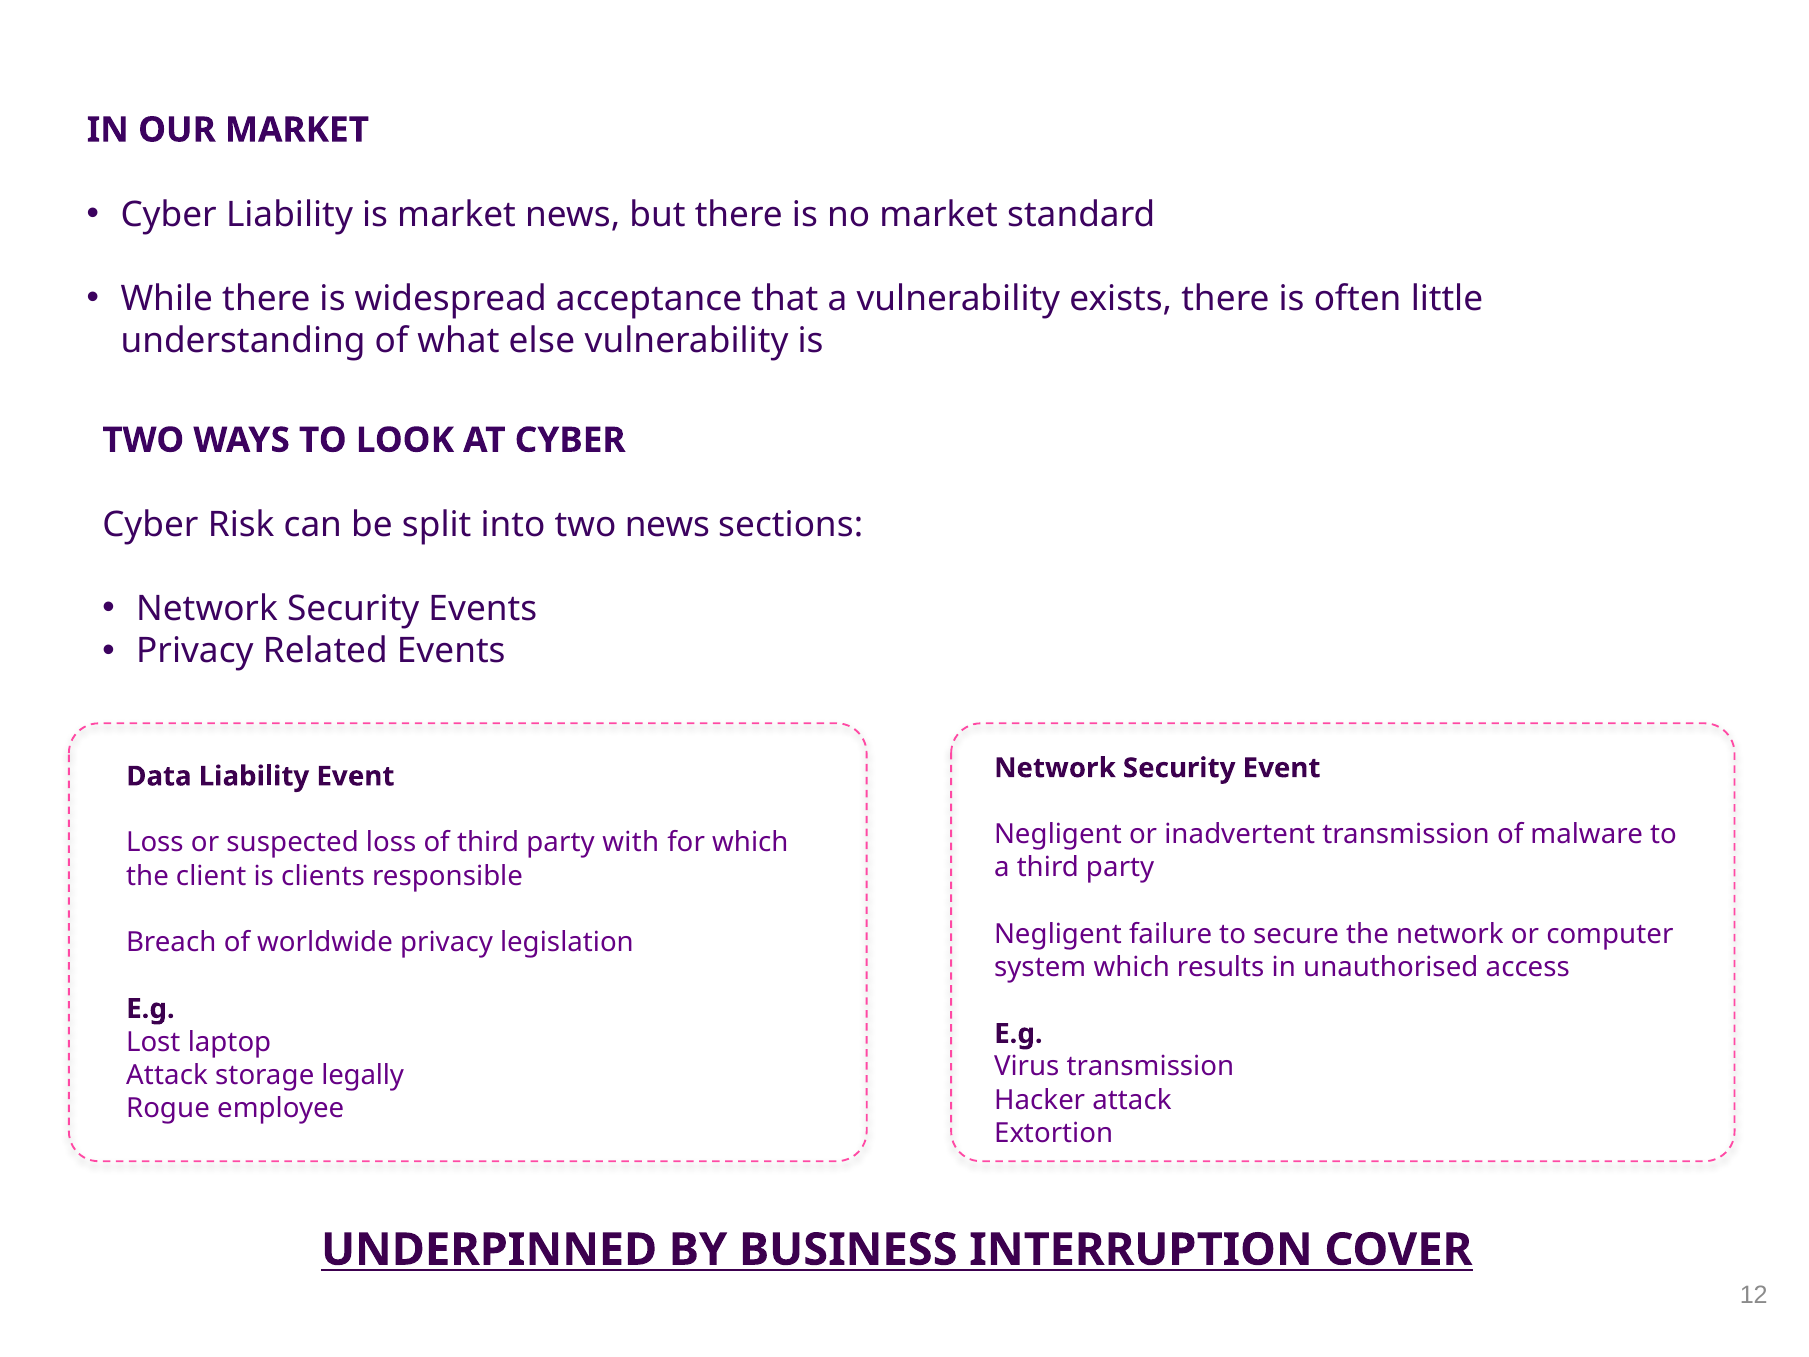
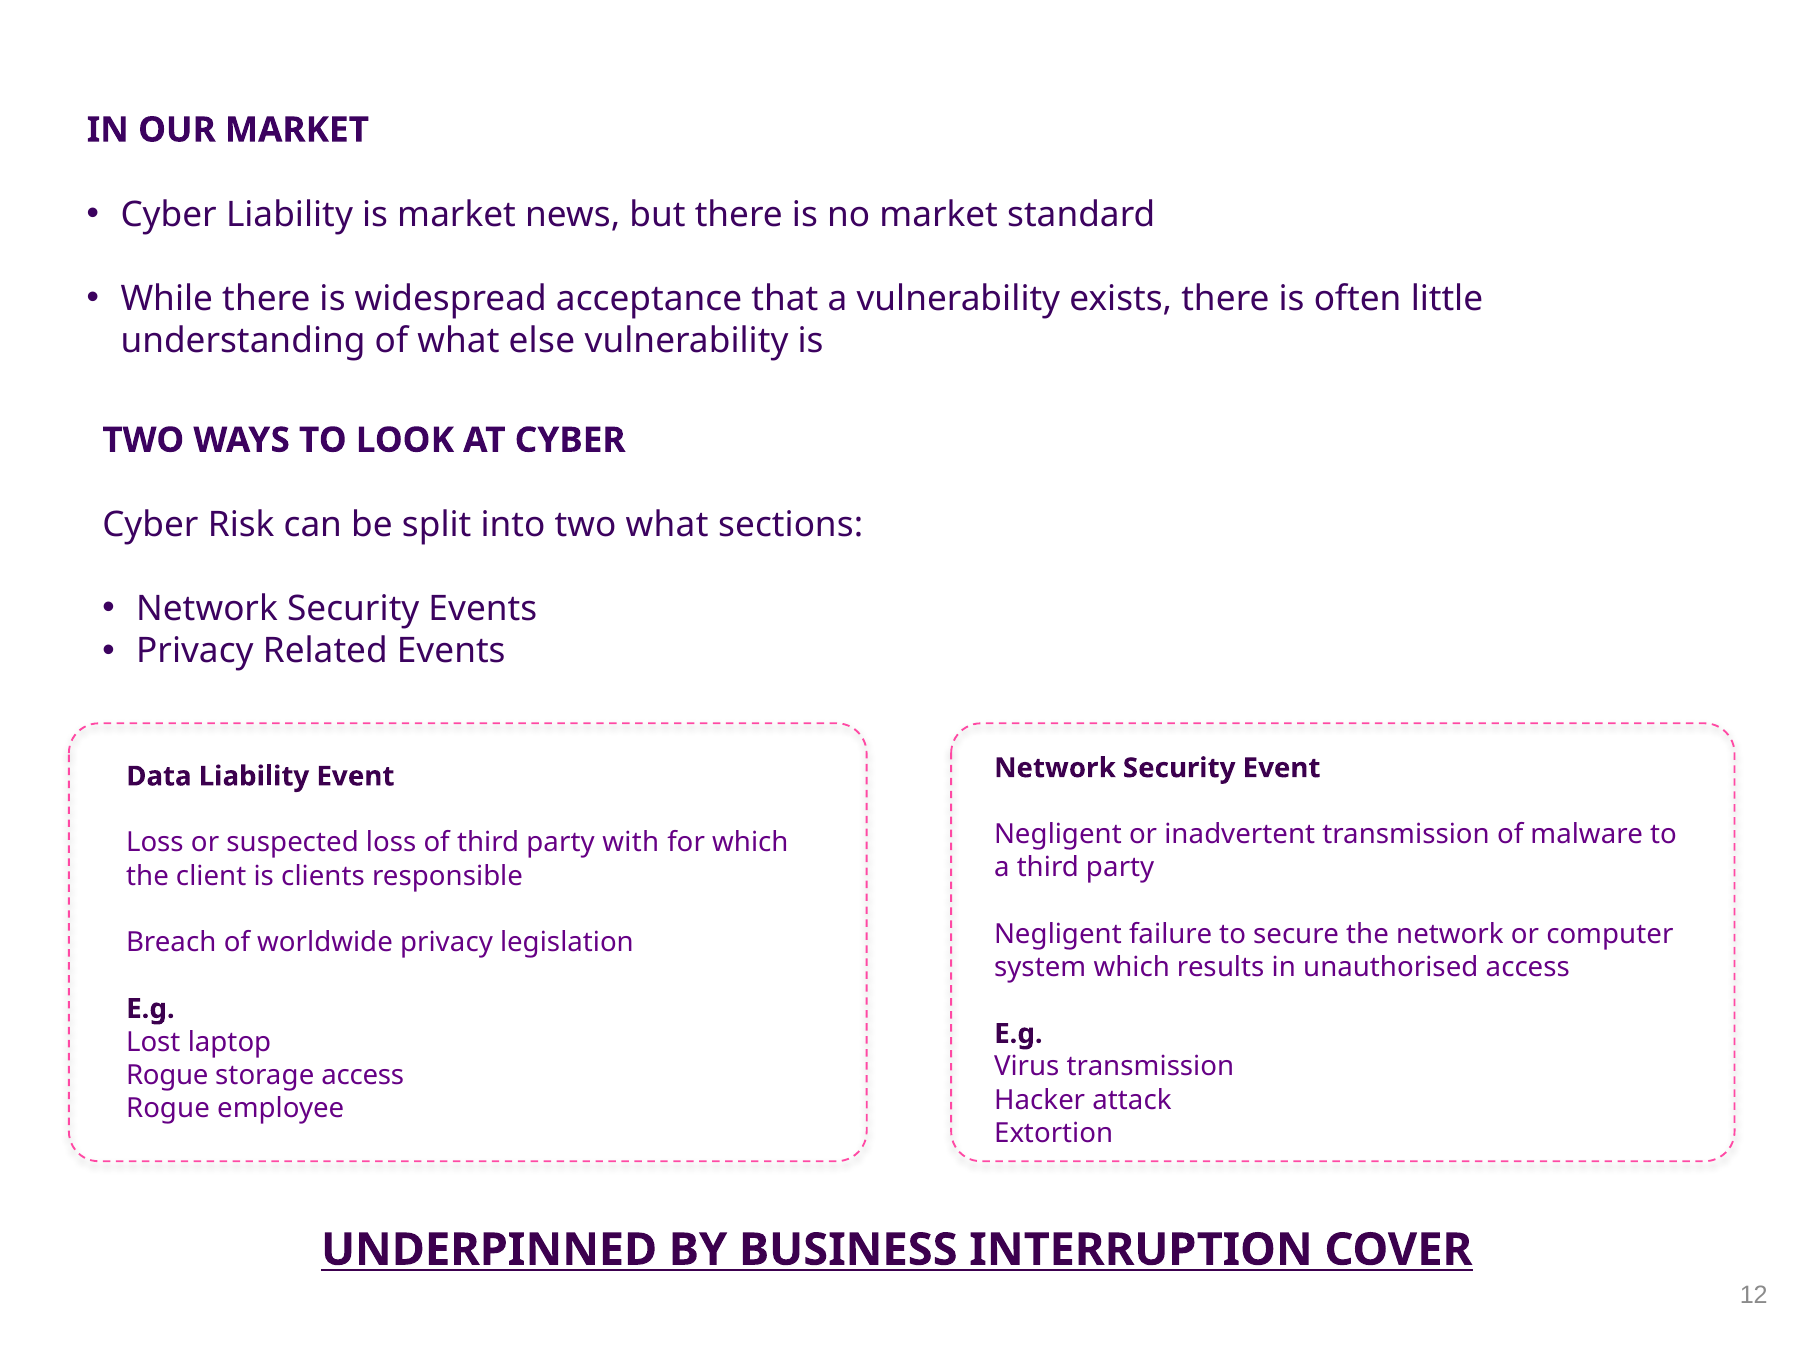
two news: news -> what (667, 525)
Attack: Attack -> Rogue (167, 1075)
storage legally: legally -> access (363, 1075)
